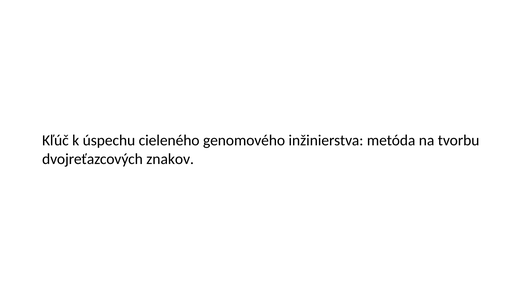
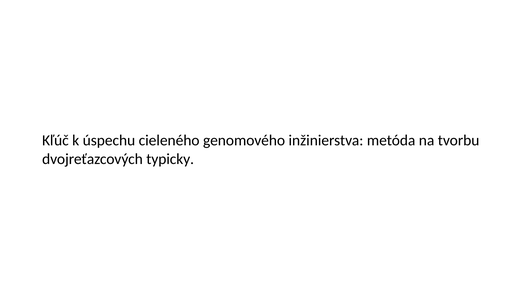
znakov: znakov -> typicky (170, 159)
